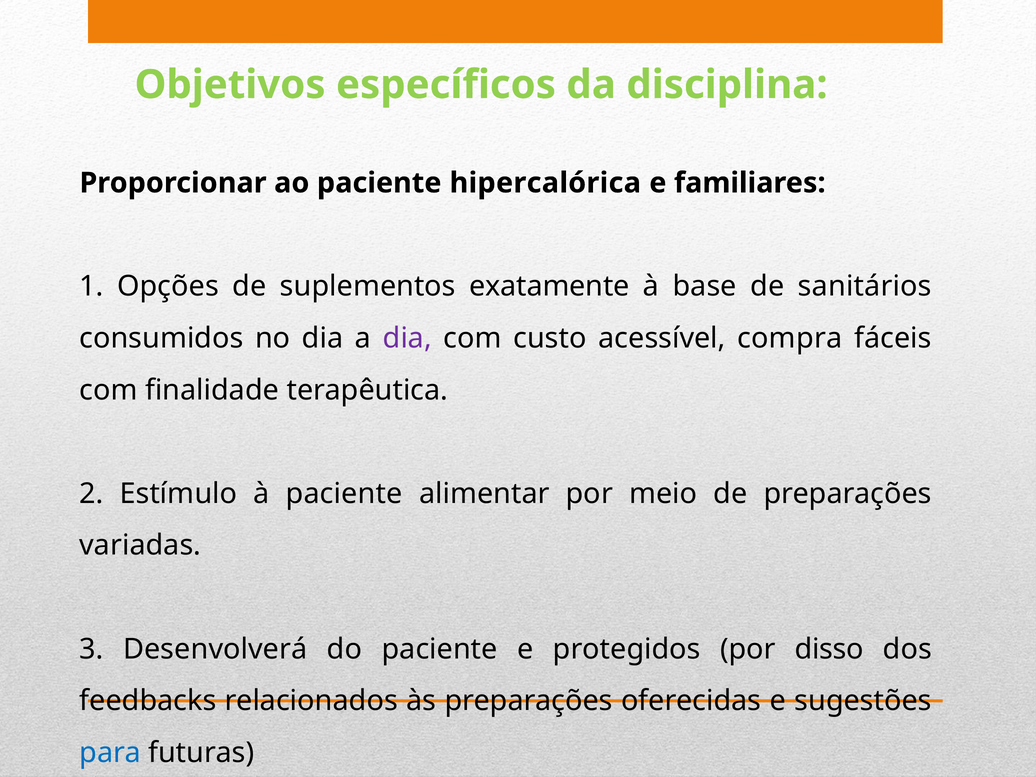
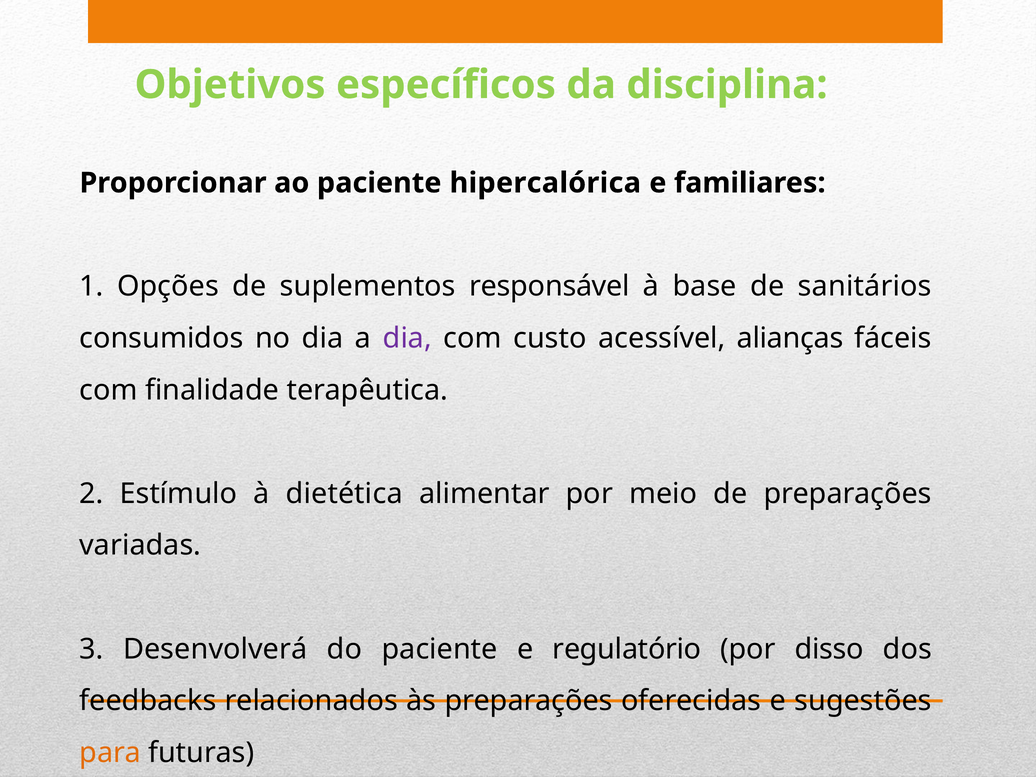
exatamente: exatamente -> responsável (550, 286)
compra: compra -> alianças (790, 338)
à paciente: paciente -> dietética (344, 494)
protegidos: protegidos -> regulatório (627, 649)
para colour: blue -> orange (110, 753)
